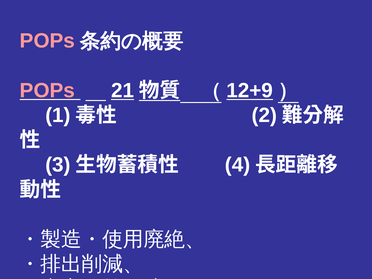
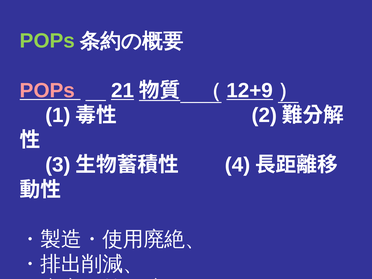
POPs colour: pink -> light green (47, 41)
